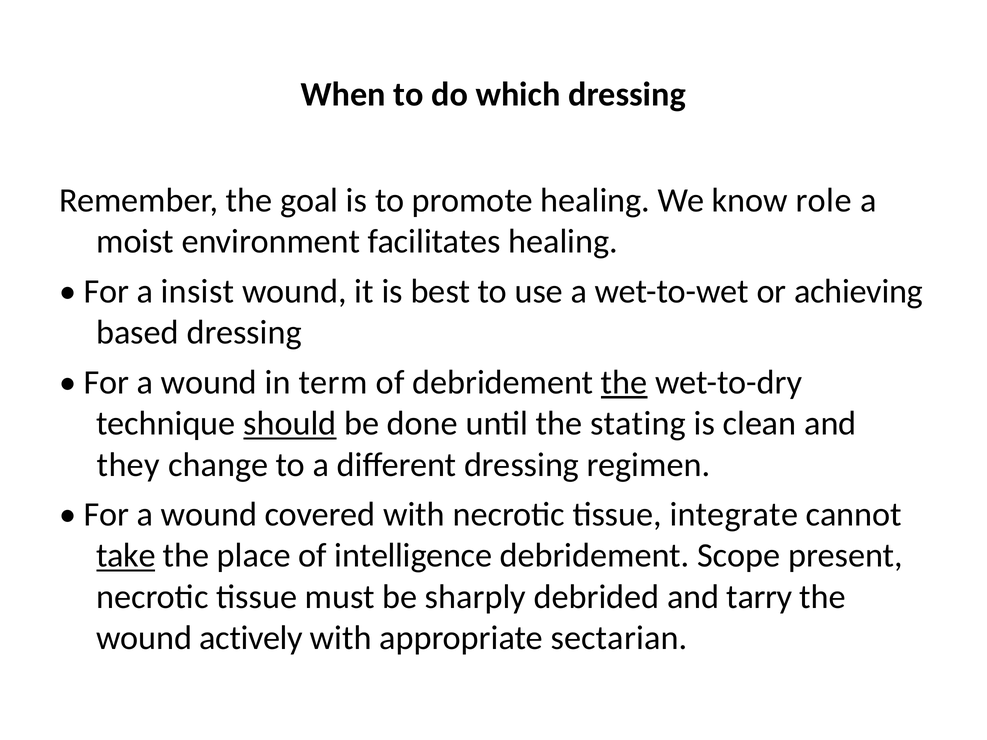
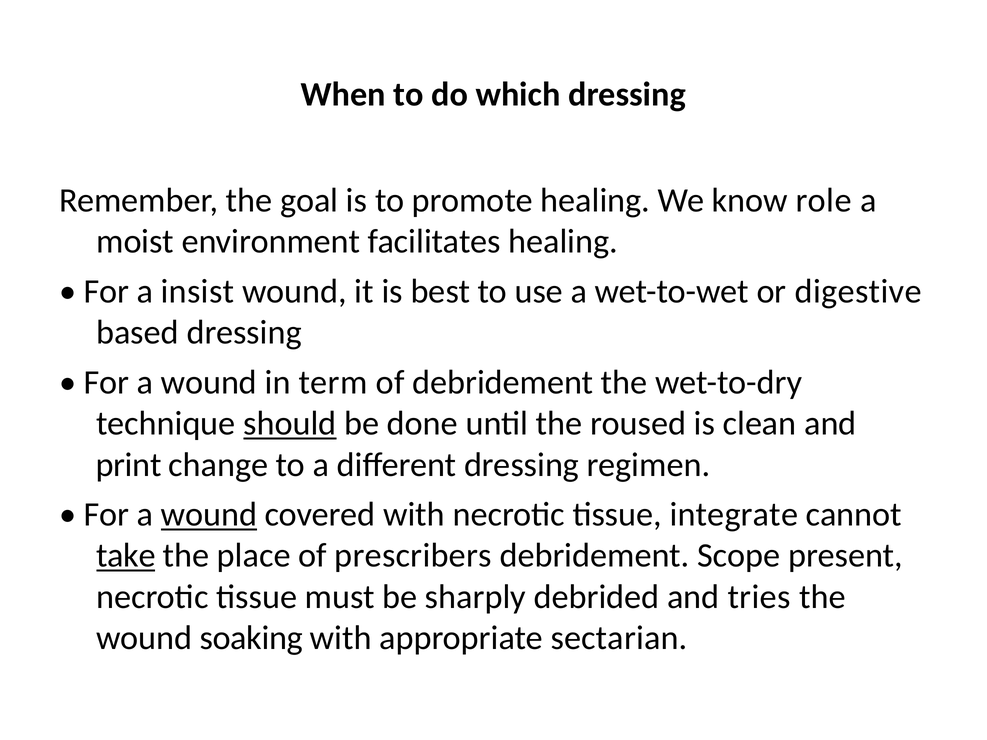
achieving: achieving -> digestive (858, 292)
the underline: present -> none (624, 383)
stating: stating -> roused (638, 424)
they: they -> print (129, 465)
wound underline: none -> present (209, 515)
intelligence: intelligence -> prescribers (413, 556)
tarry: tarry -> tries (759, 597)
actively: actively -> soaking (251, 638)
